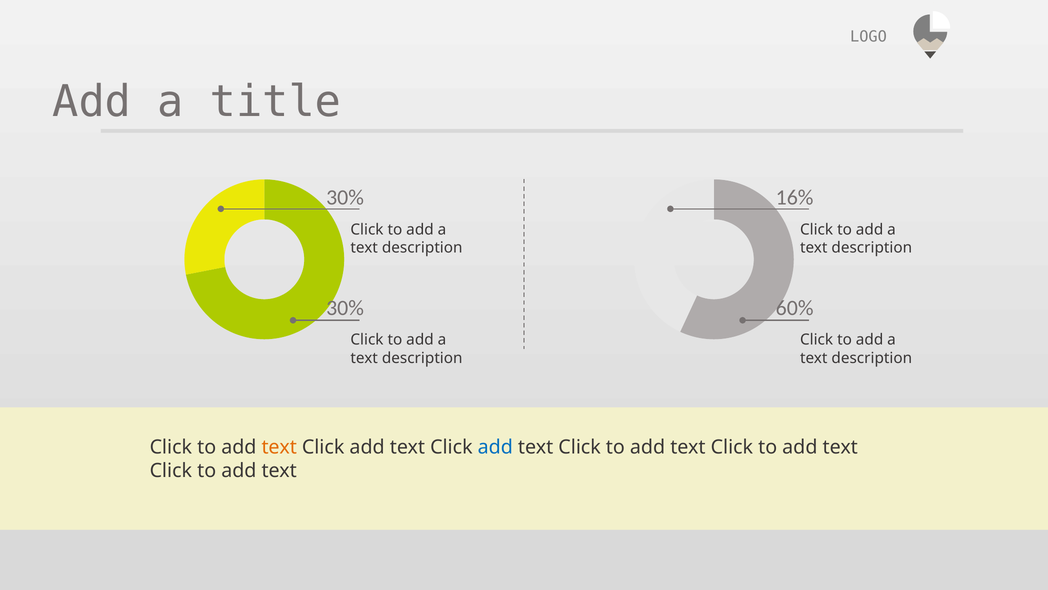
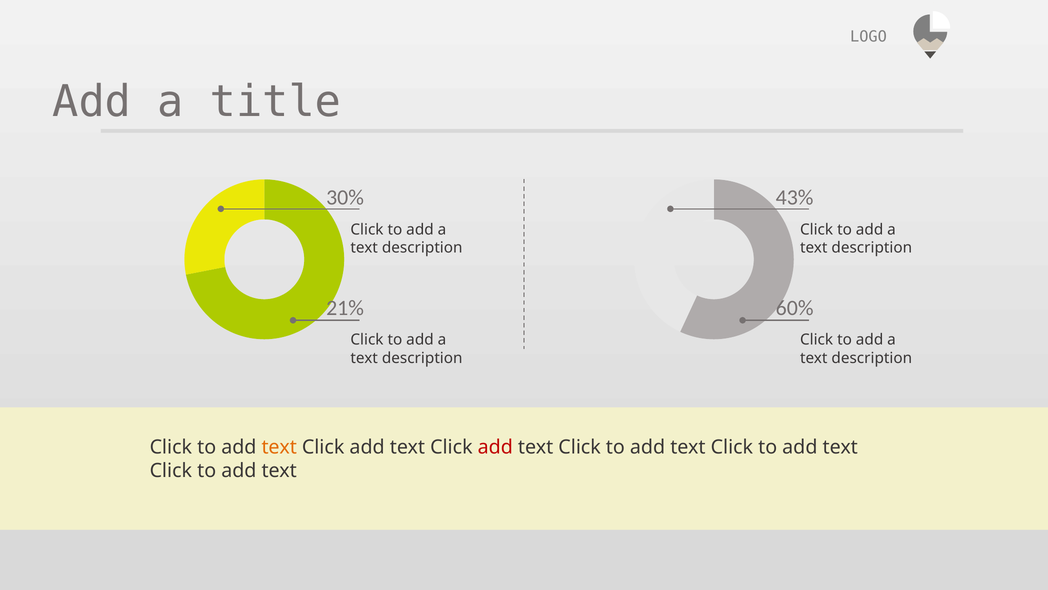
16%: 16% -> 43% (795, 197)
30%: 30% -> 21% (345, 308)
add colour: blue -> red (495, 447)
